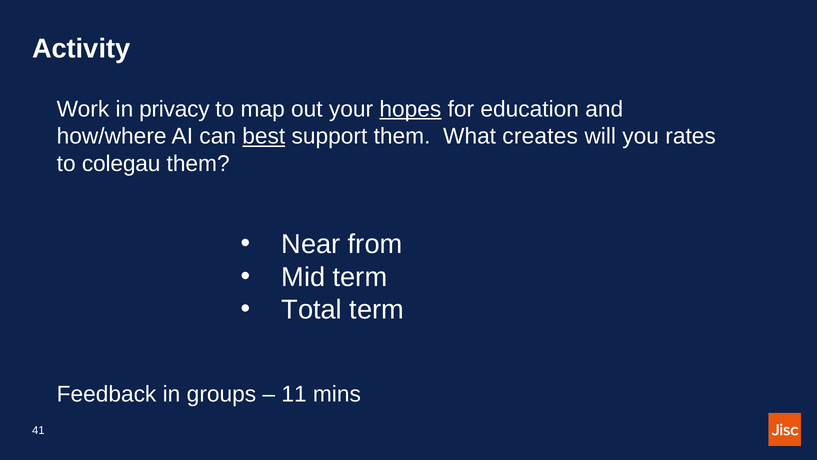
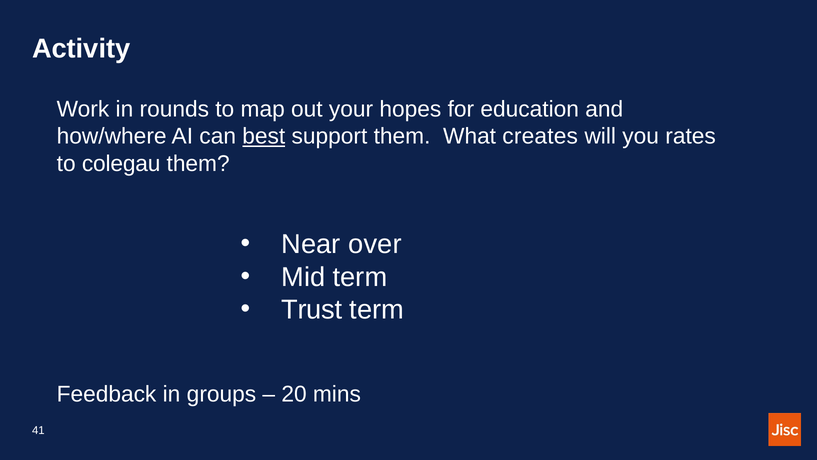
privacy: privacy -> rounds (174, 109)
hopes underline: present -> none (410, 109)
from: from -> over (375, 244)
Total: Total -> Trust (312, 310)
11: 11 -> 20 (294, 394)
